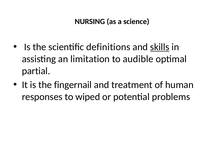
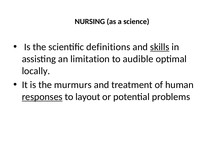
partial: partial -> locally (36, 71)
fingernail: fingernail -> murmurs (73, 85)
responses underline: none -> present (42, 97)
wiped: wiped -> layout (88, 97)
